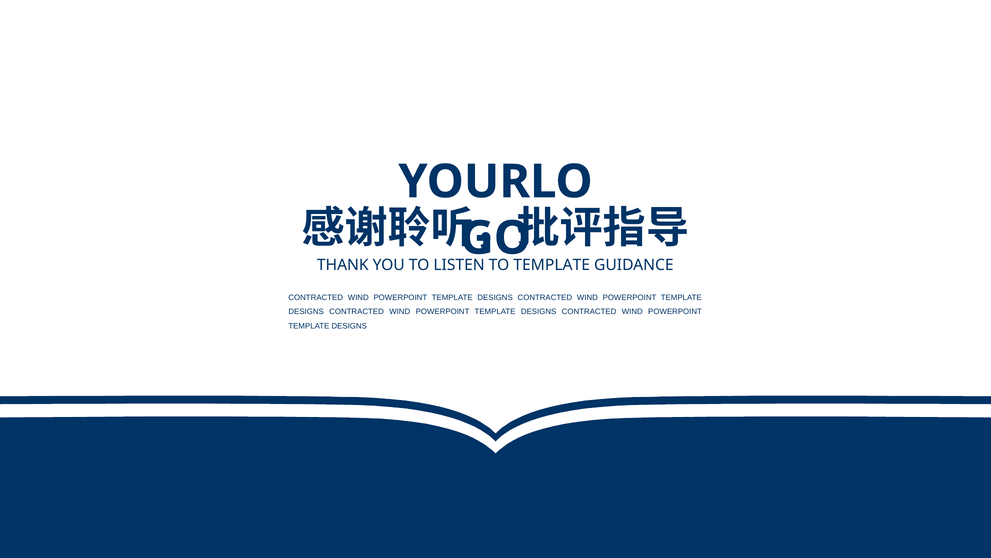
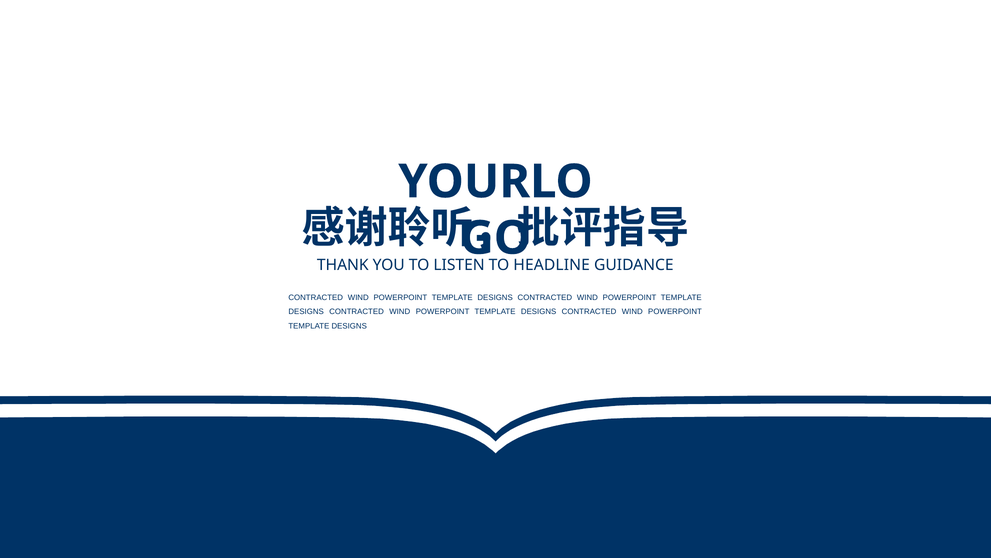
TEMPLATE: TEMPLATE -> HEADLINE (552, 265)
